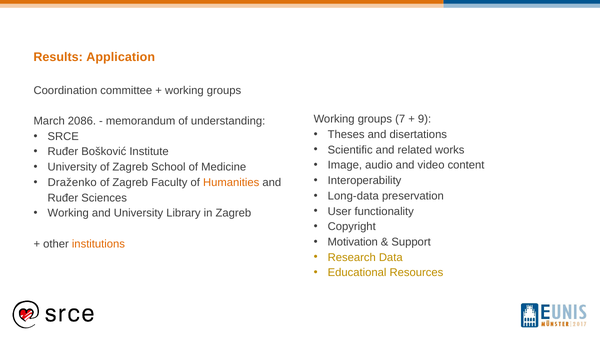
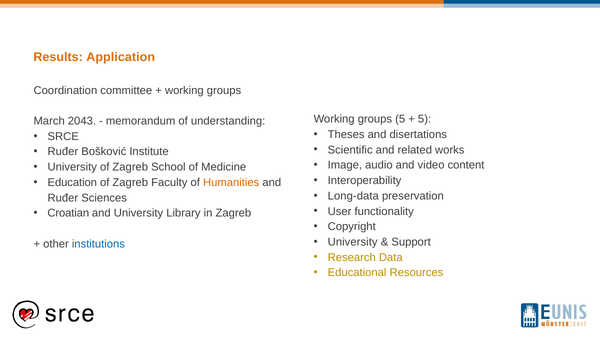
groups 7: 7 -> 5 (400, 119)
9: 9 -> 5 (425, 119)
2086: 2086 -> 2043 (82, 121)
Draženko: Draženko -> Education (72, 183)
Working: Working -> Croatian (68, 213)
Motivation: Motivation -> University (353, 242)
institutions colour: orange -> blue (98, 244)
